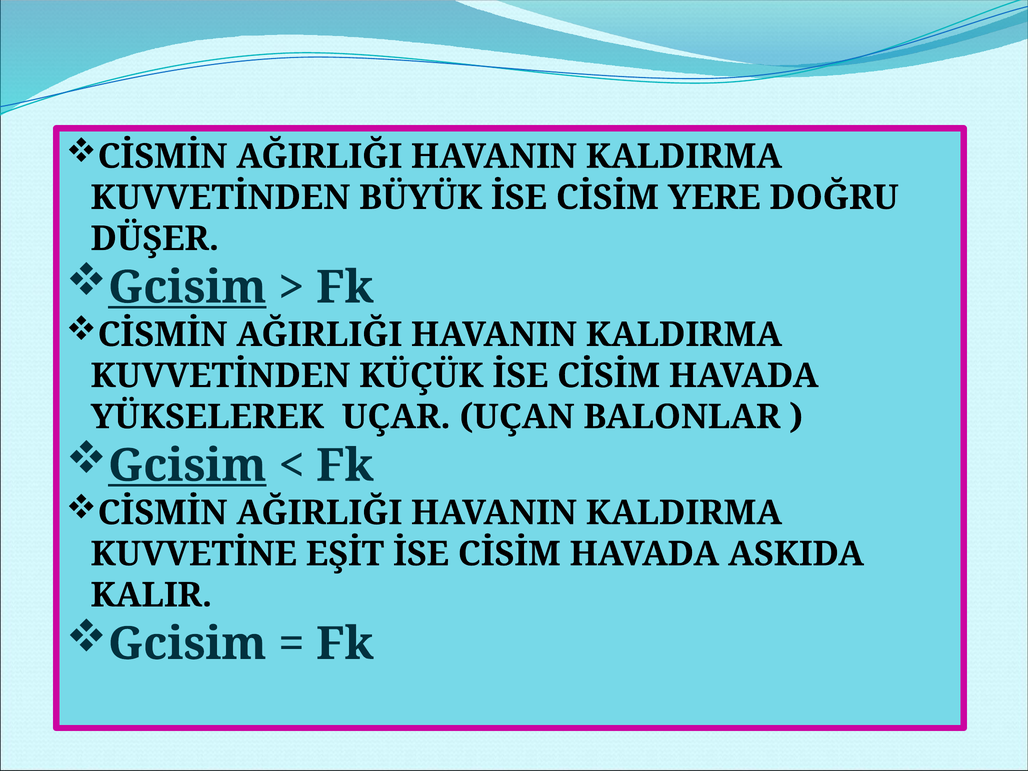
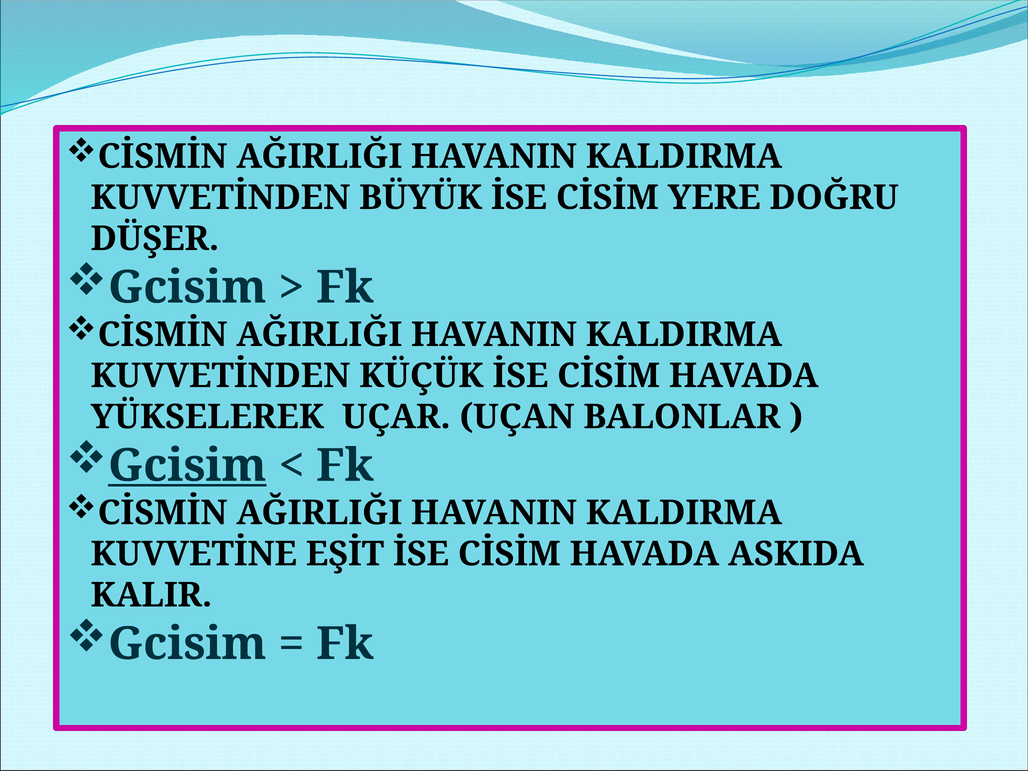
Gcisim underline: present -> none (187, 287)
